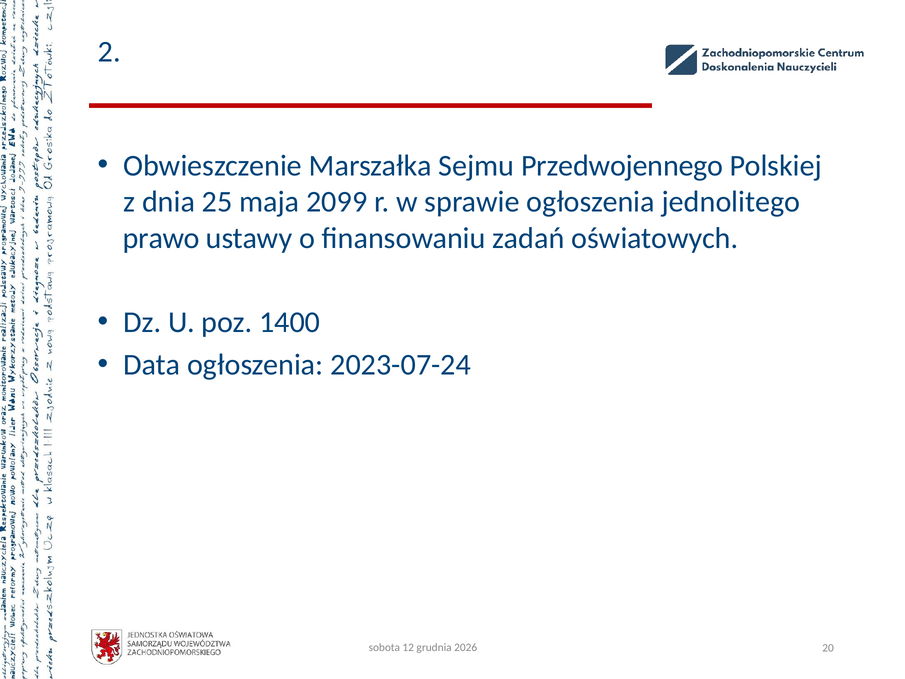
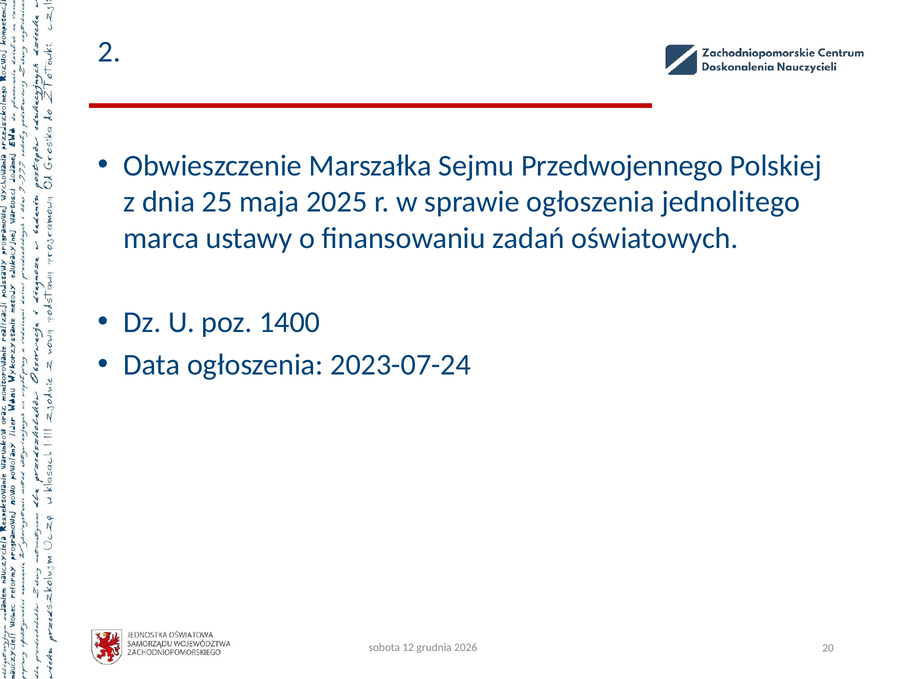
2099: 2099 -> 2025 (337, 202)
prawo: prawo -> marca (161, 238)
